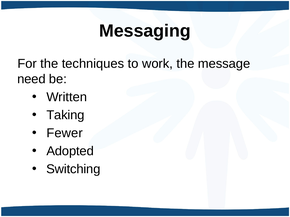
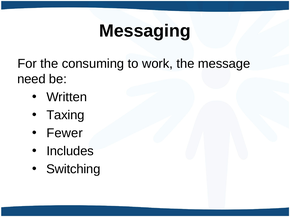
techniques: techniques -> consuming (93, 64)
Taking: Taking -> Taxing (65, 115)
Adopted: Adopted -> Includes (70, 151)
